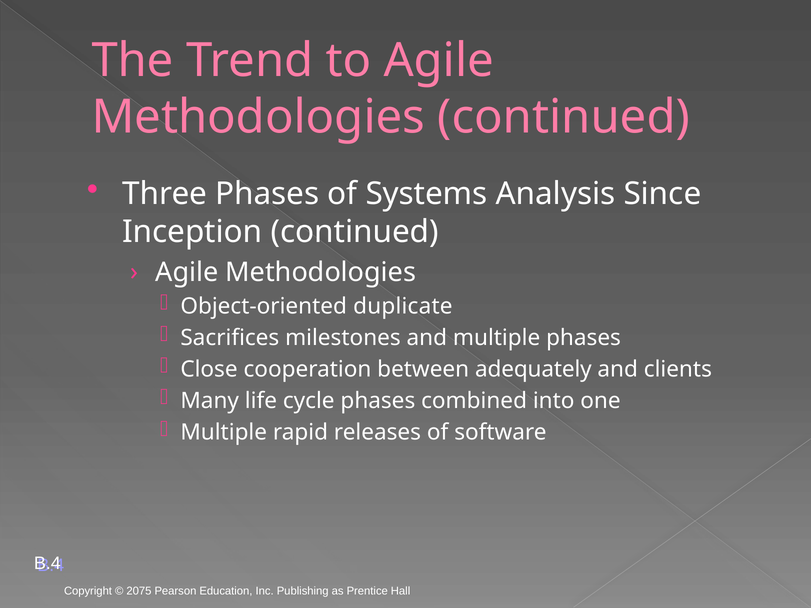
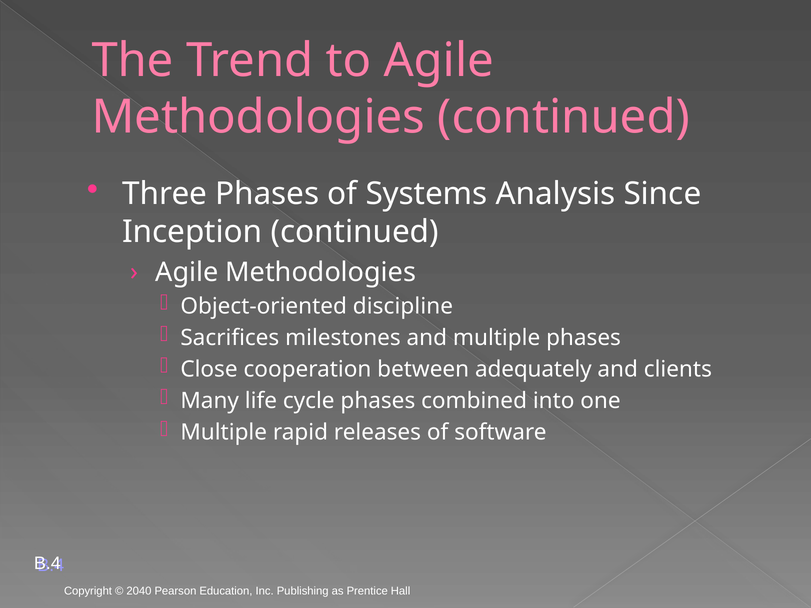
duplicate: duplicate -> discipline (403, 306)
2075: 2075 -> 2040 (139, 591)
